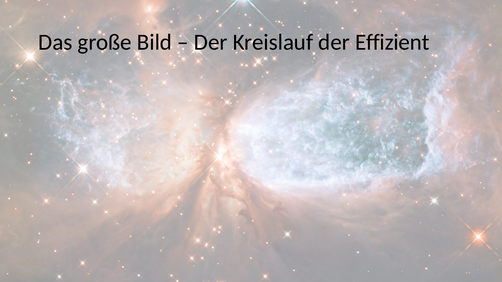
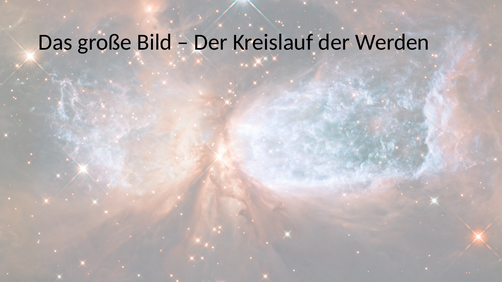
Effizient: Effizient -> Werden (392, 42)
